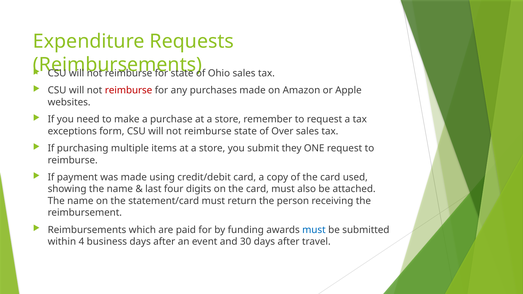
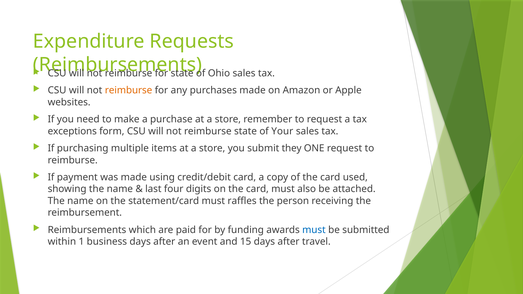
reimburse colour: red -> orange (129, 90)
Over: Over -> Your (282, 131)
return: return -> raffles (242, 201)
4: 4 -> 1 (81, 242)
30: 30 -> 15 (246, 242)
